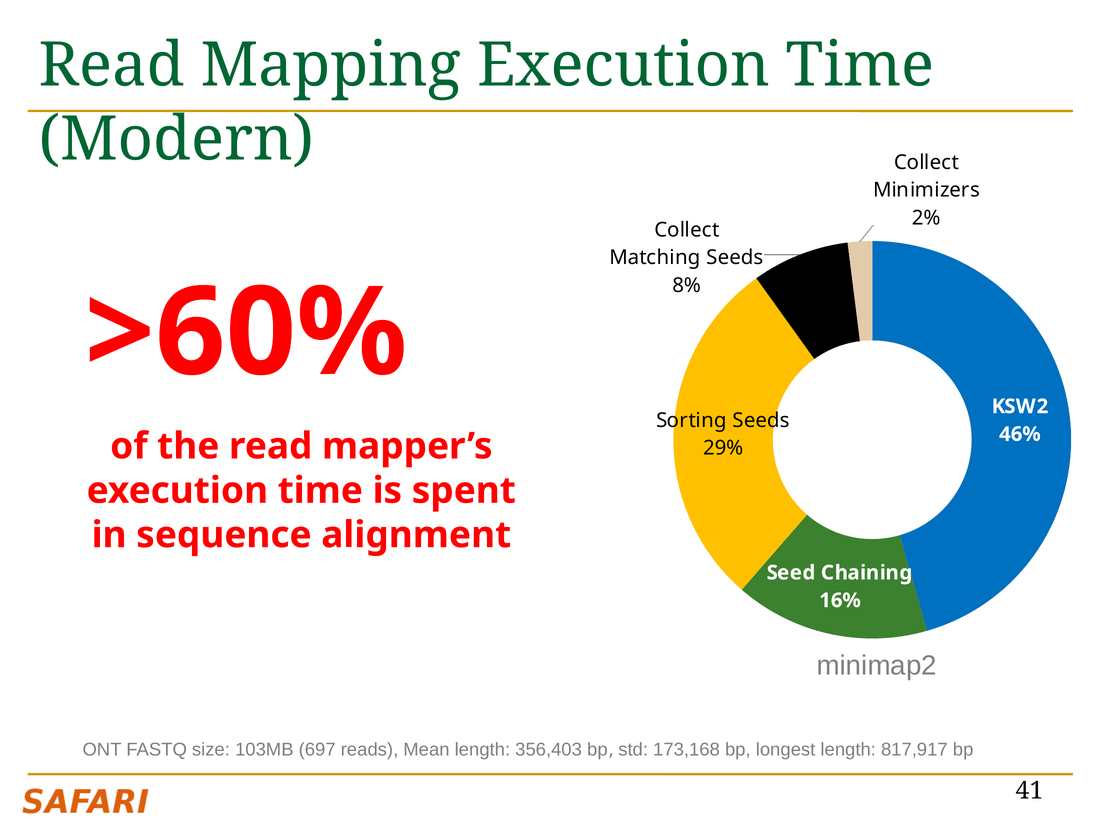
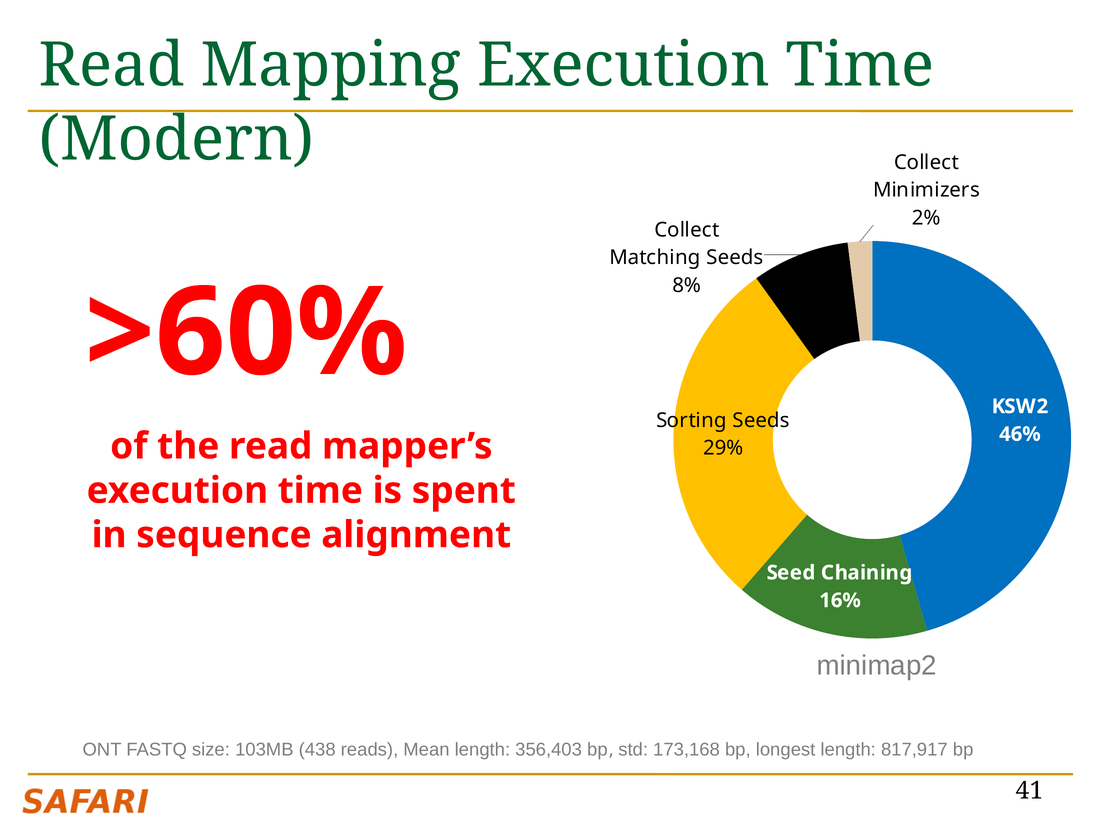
697: 697 -> 438 (317, 750)
